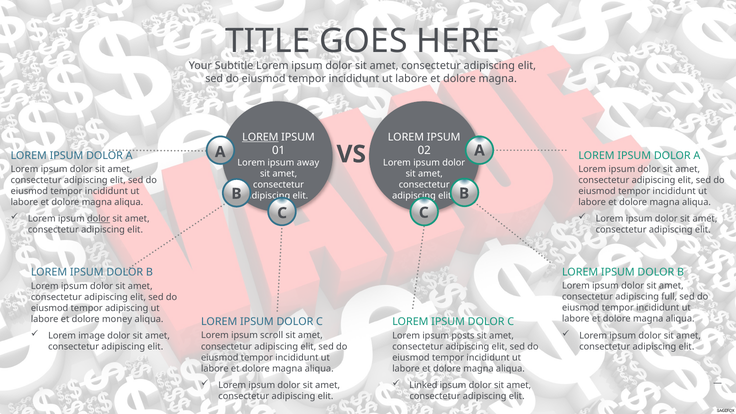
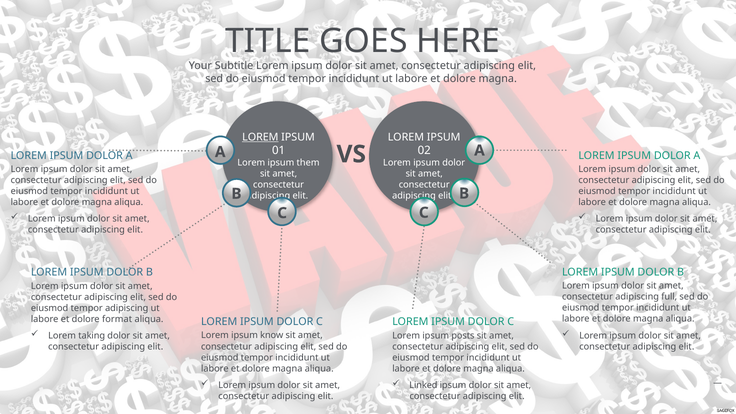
away: away -> them (308, 163)
dolor underline: present -> none (99, 219)
money: money -> format (117, 319)
image: image -> taking (92, 336)
scroll: scroll -> know (272, 335)
